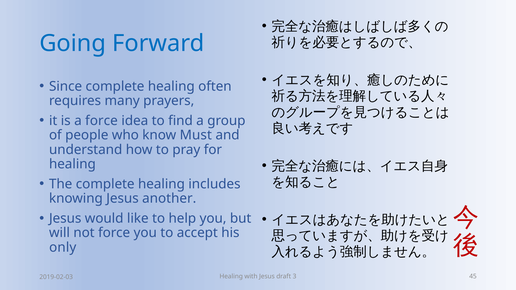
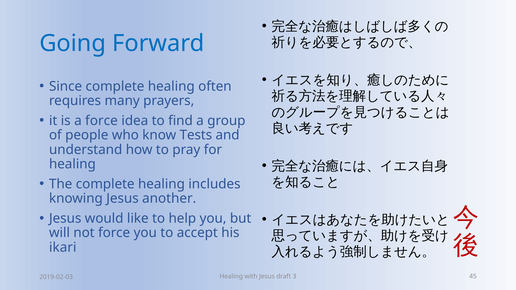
Must: Must -> Tests (196, 135)
only: only -> ikari (63, 248)
